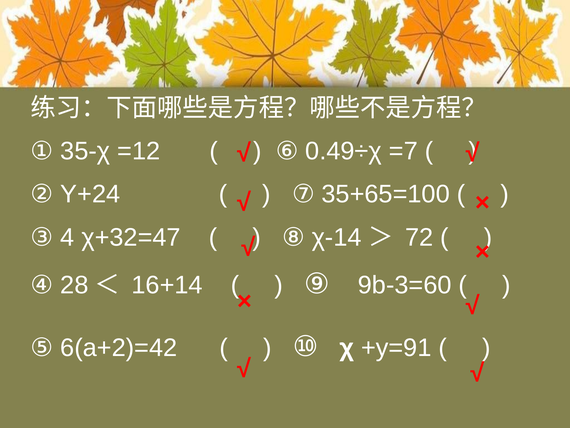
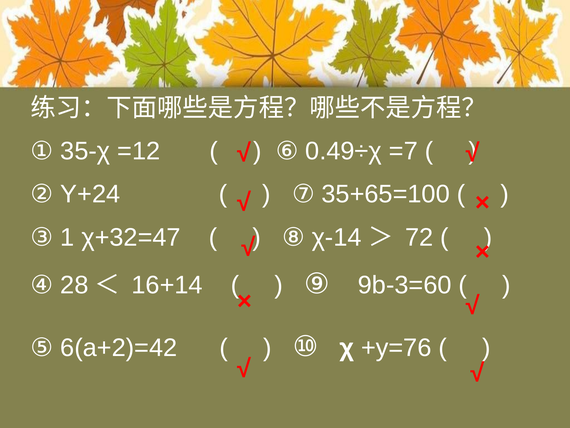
4: 4 -> 1 (67, 237)
+y=91: +y=91 -> +y=76 (396, 348)
